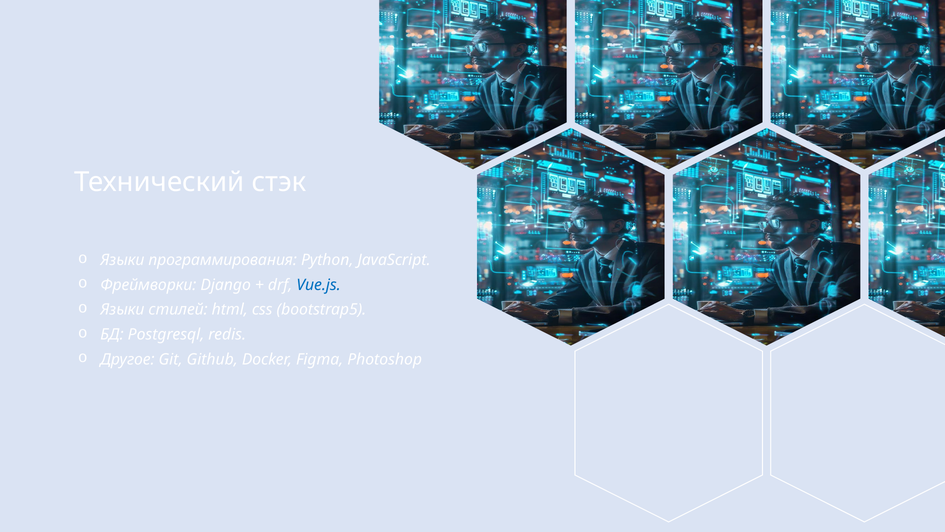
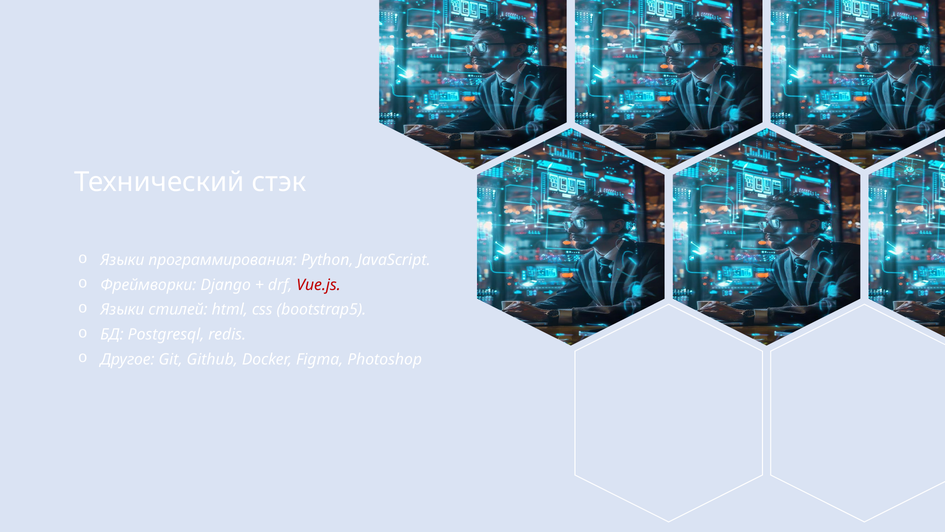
Vue.js colour: blue -> red (319, 285)
